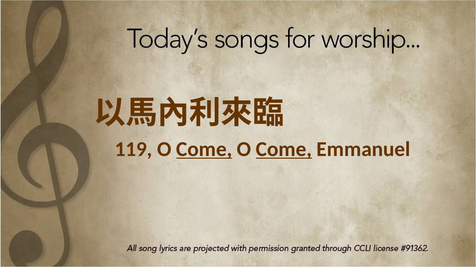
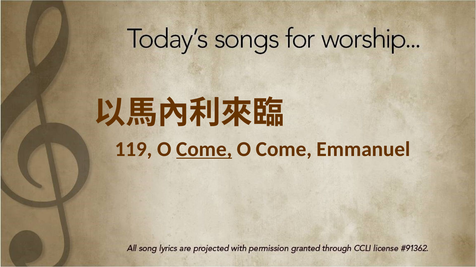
Come underline: present -> none (284, 149)
